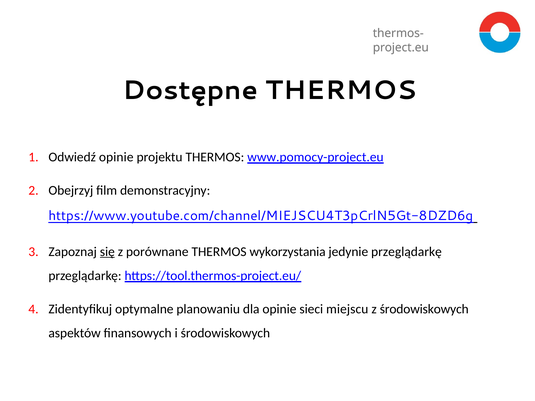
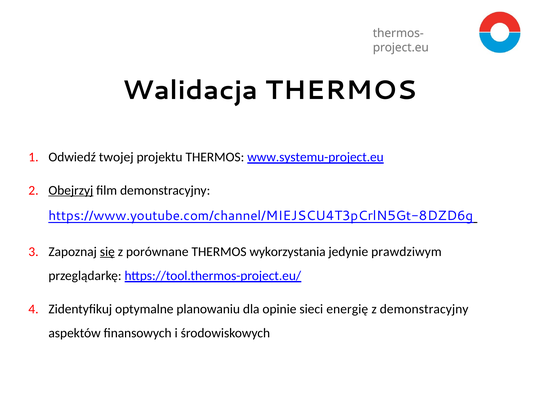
Dostępne: Dostępne -> Walidacja (190, 91)
Odwiedź opinie: opinie -> twojej (116, 157)
www.pomocy-project.eu: www.pomocy-project.eu -> www.systemu-project.eu (315, 157)
Obejrzyj underline: none -> present (71, 190)
jedynie przeglądarkę: przeglądarkę -> prawdziwym (406, 252)
miejscu: miejscu -> energię (347, 309)
z środowiskowych: środowiskowych -> demonstracyjny (424, 309)
